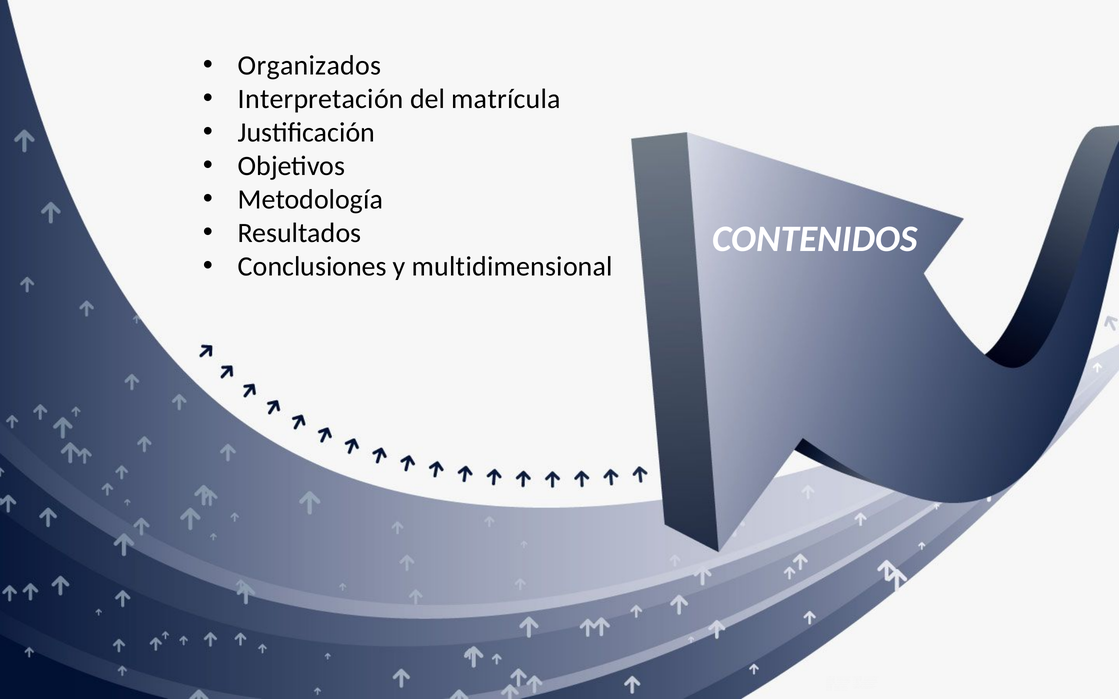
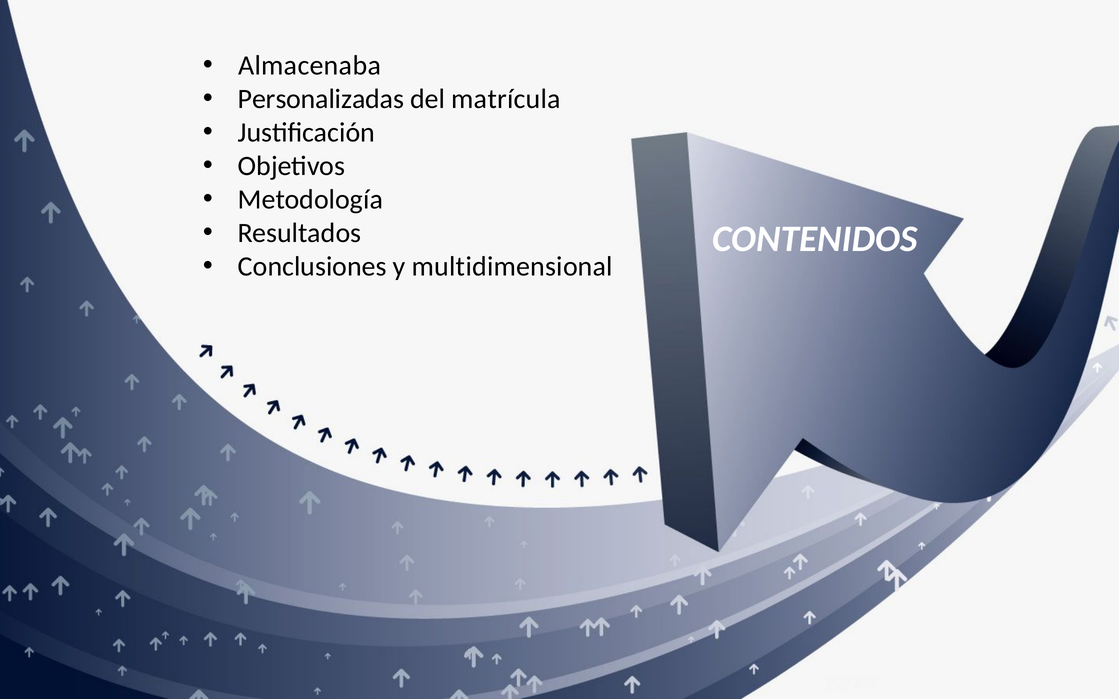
Organizados: Organizados -> Almacenaba (310, 65)
Interpretación: Interpretación -> Personalizadas (321, 99)
